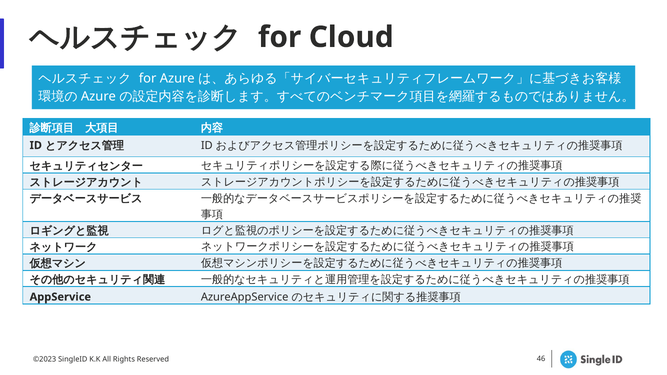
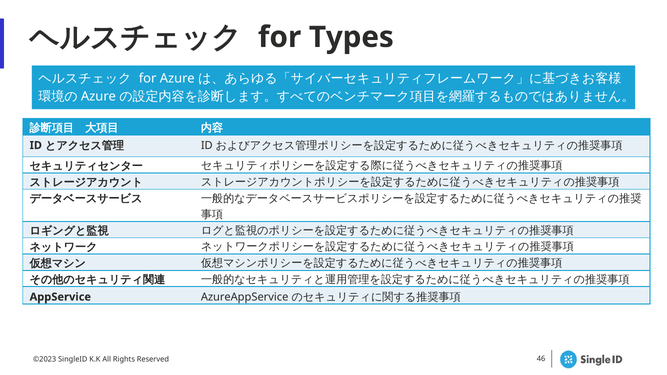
Cloud: Cloud -> Types (351, 37)
